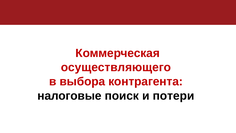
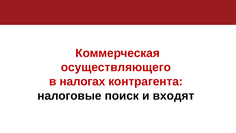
выбора: выбора -> налогах (82, 81)
потери: потери -> входят (174, 96)
